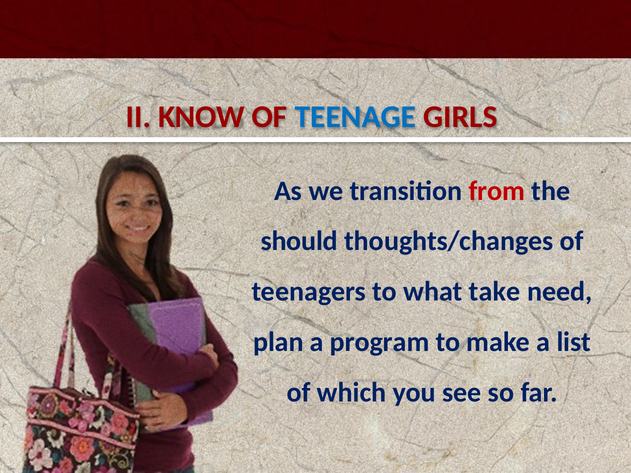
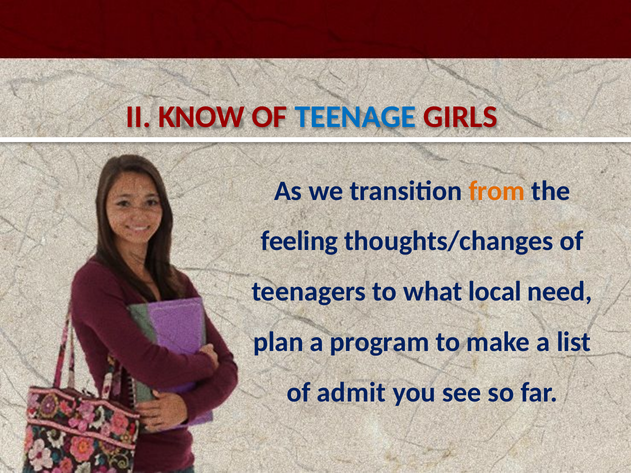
from colour: red -> orange (497, 191)
should: should -> feeling (299, 241)
take: take -> local (495, 292)
which: which -> admit (351, 393)
